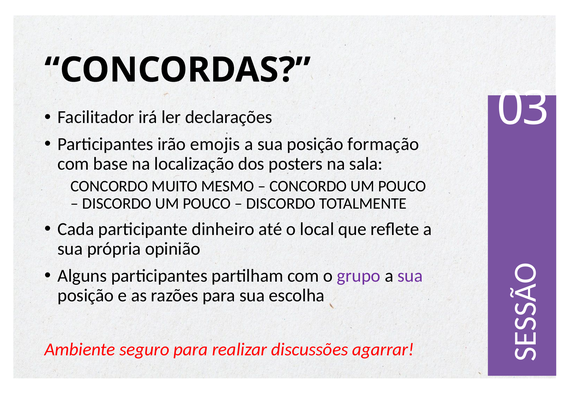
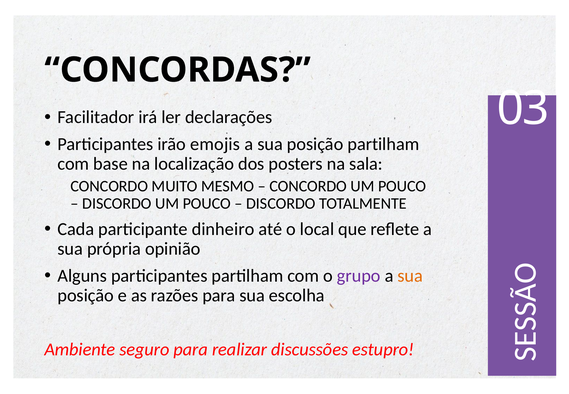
posição formação: formação -> partilham (383, 144)
sua colour: purple -> orange (410, 276)
agarrar: agarrar -> estupro (383, 350)
